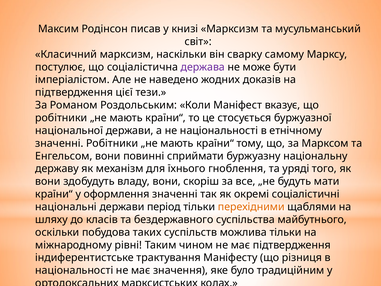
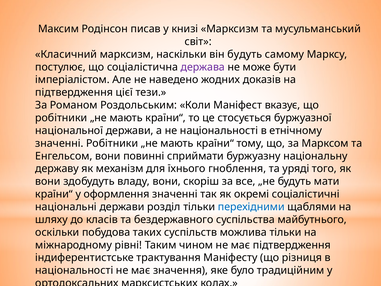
він сварку: сварку -> будуть (245, 54)
період: період -> розділ (164, 207)
перехідними colour: orange -> blue (251, 207)
